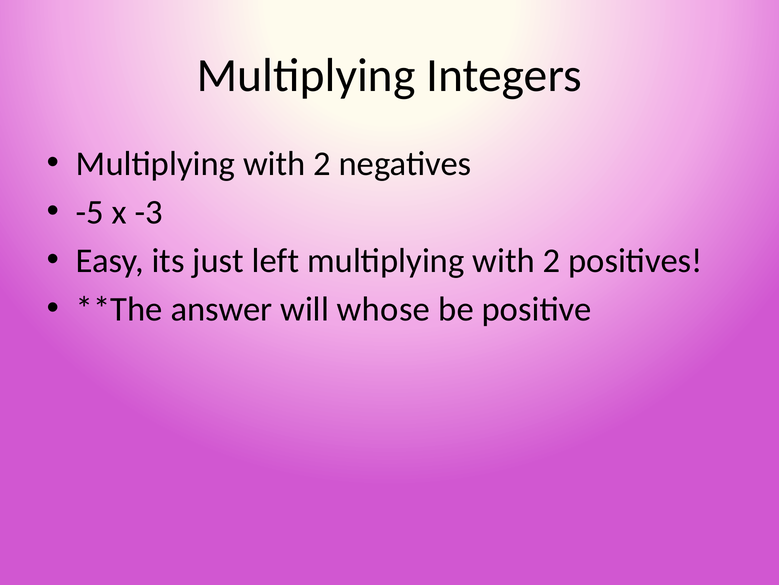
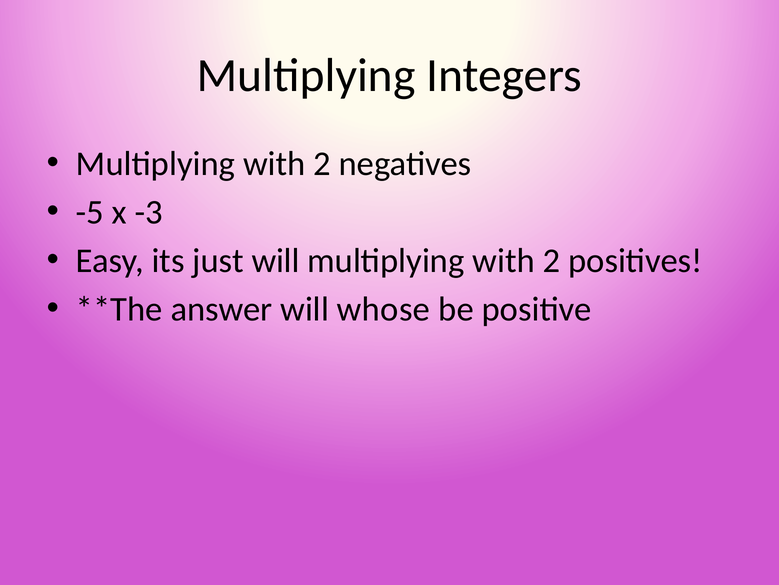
just left: left -> will (275, 260)
